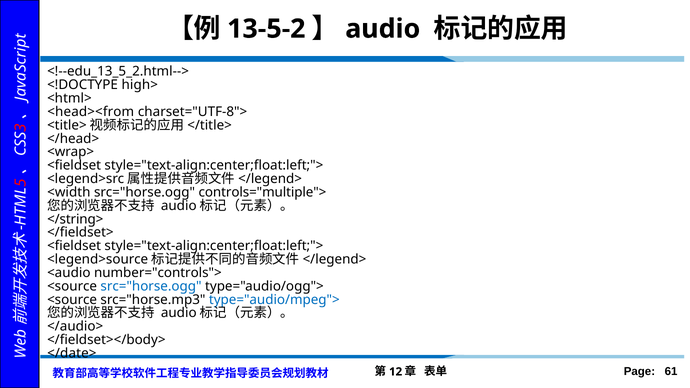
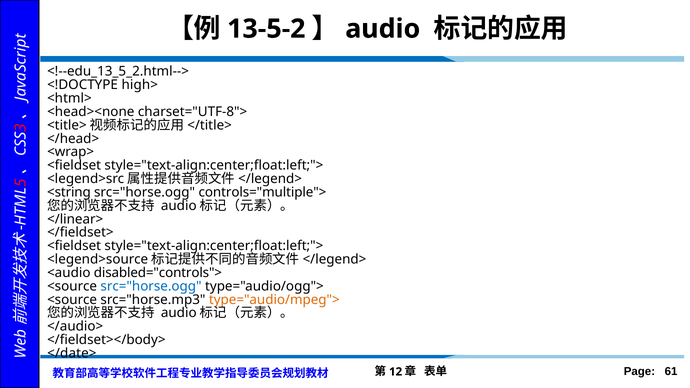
<head><from: <head><from -> <head><none (91, 112)
<width: <width -> <string (69, 192)
</string>: </string> -> </linear> (75, 219)
number="controls">: number="controls"> -> disabled="controls"> (158, 273)
type="audio/mpeg"> colour: blue -> orange (274, 300)
